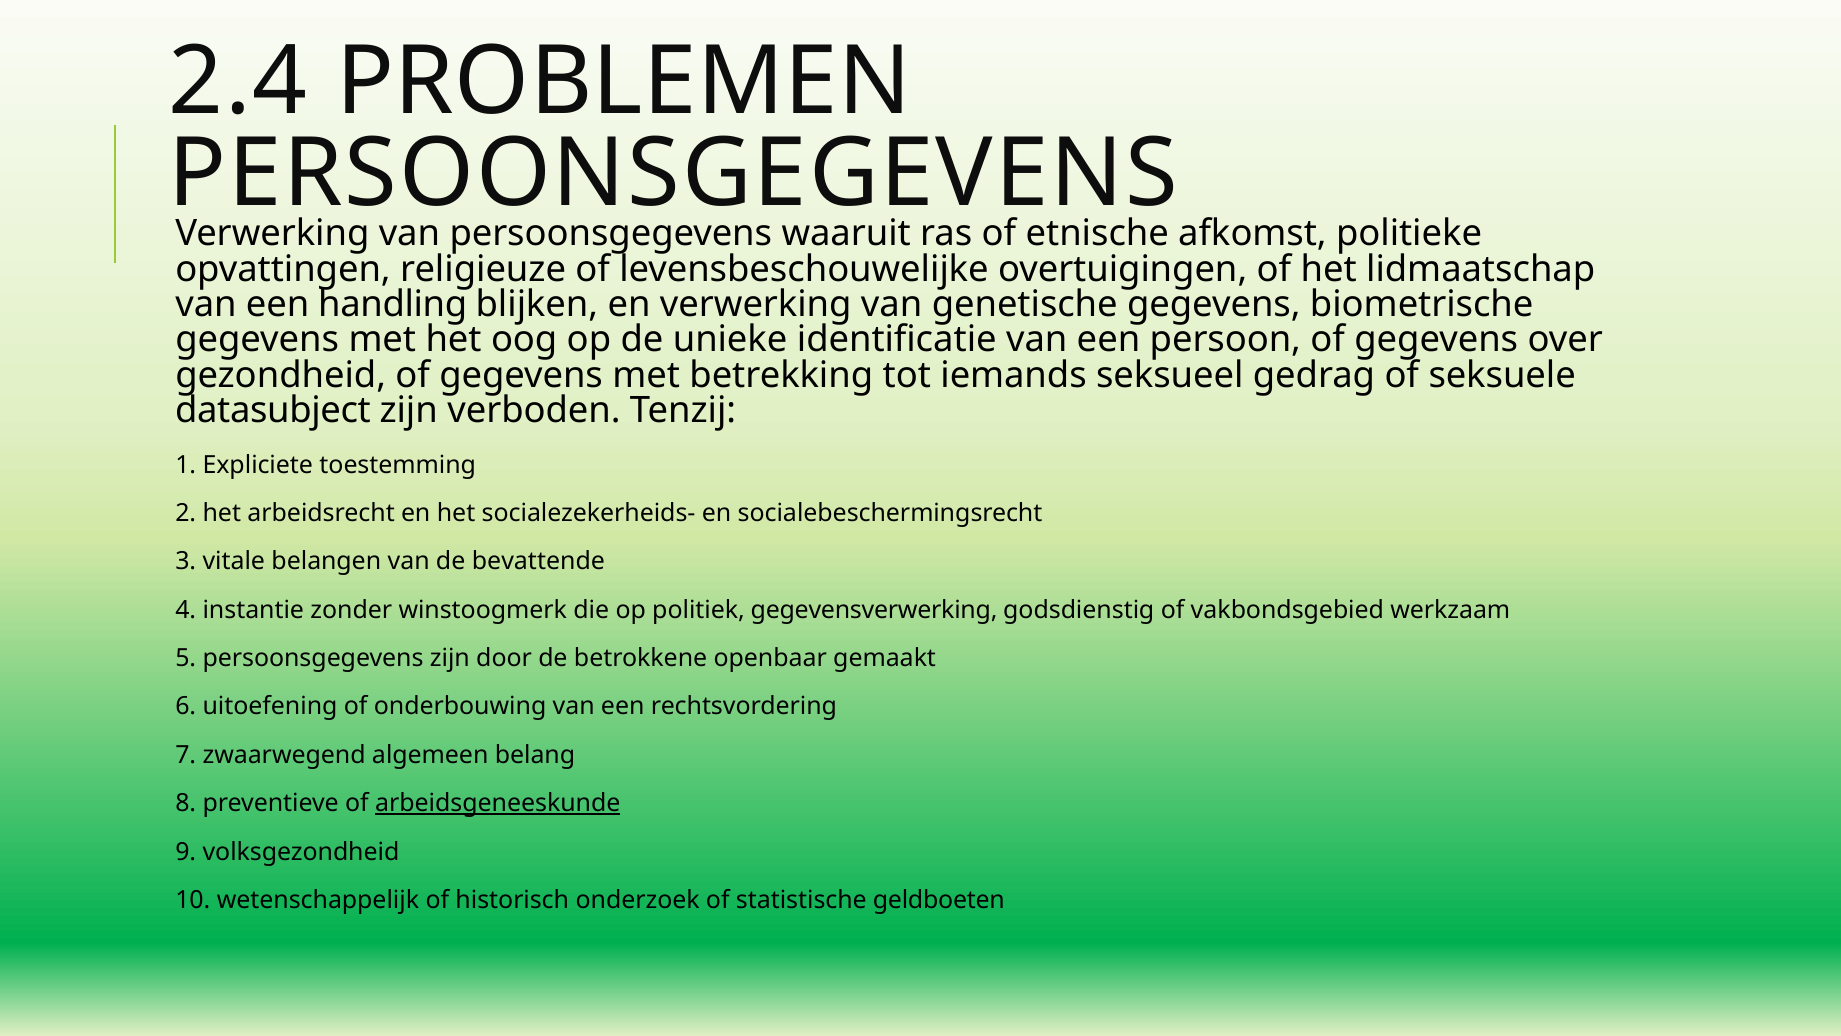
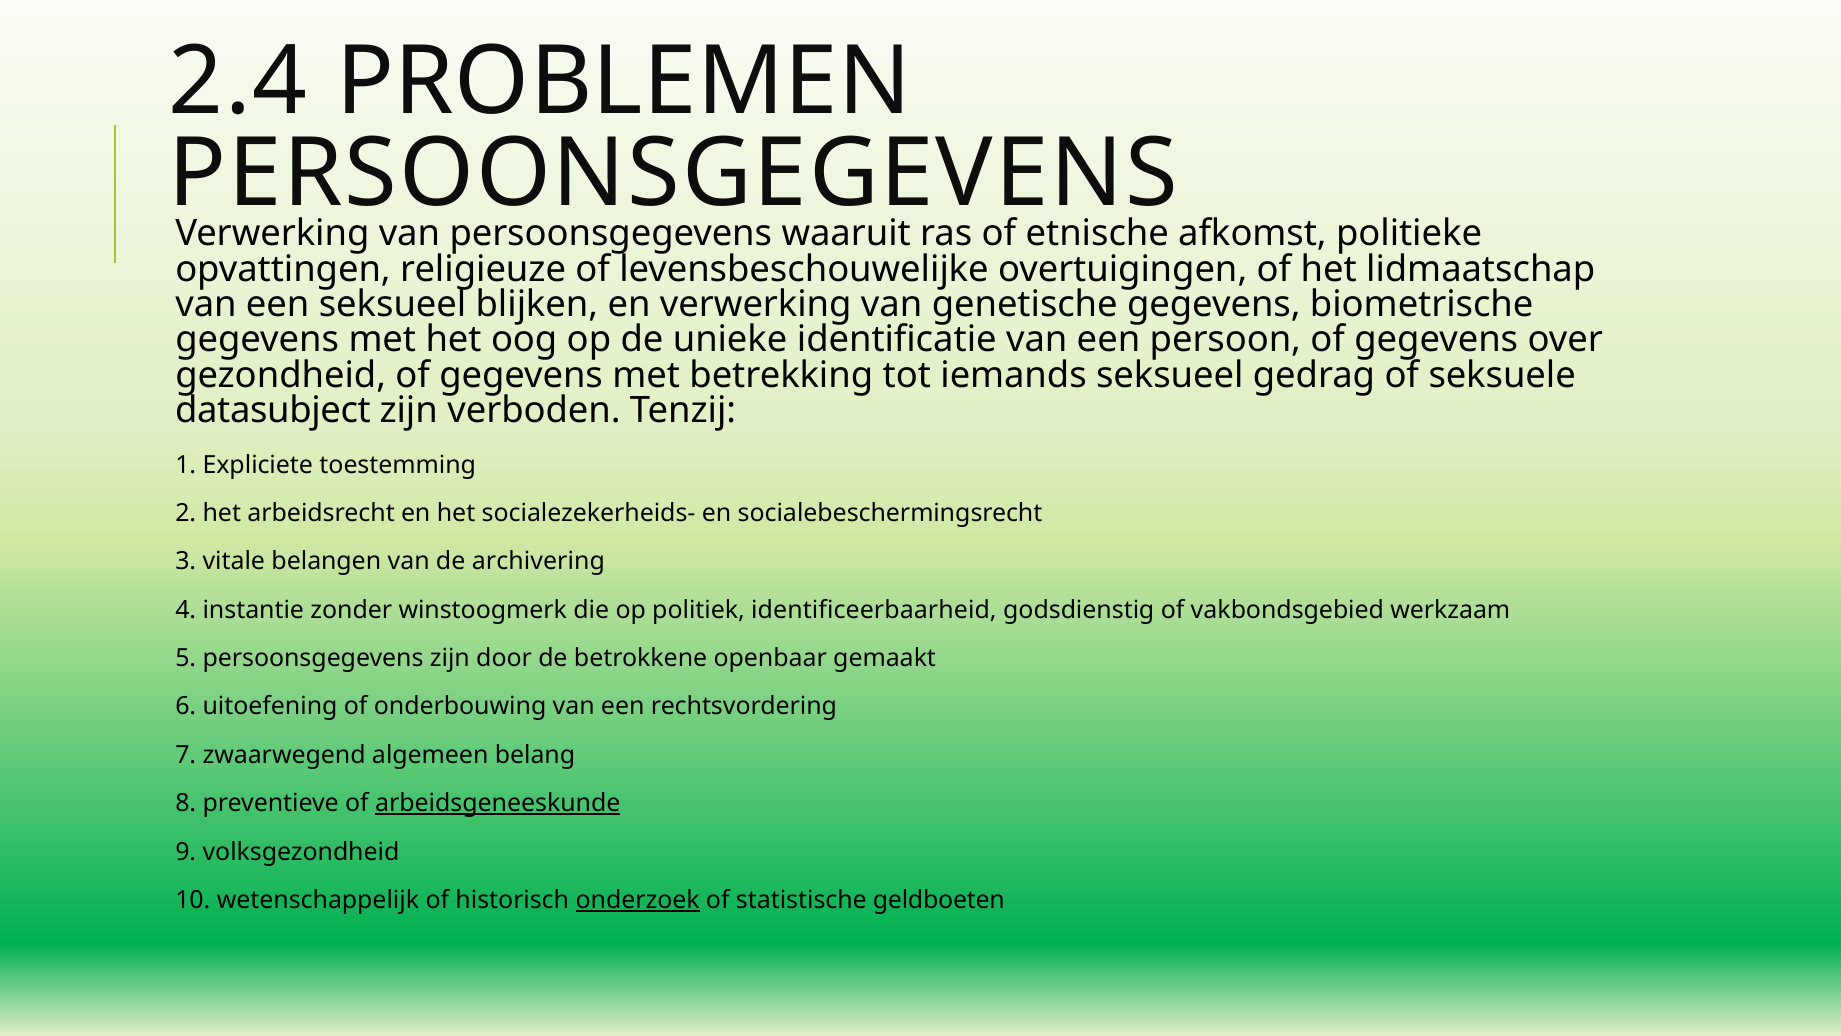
een handling: handling -> seksueel (393, 304)
bevattende: bevattende -> archivering (538, 561)
gegevensverwerking: gegevensverwerking -> identificeerbaarheid (874, 610)
onderzoek underline: none -> present (638, 900)
